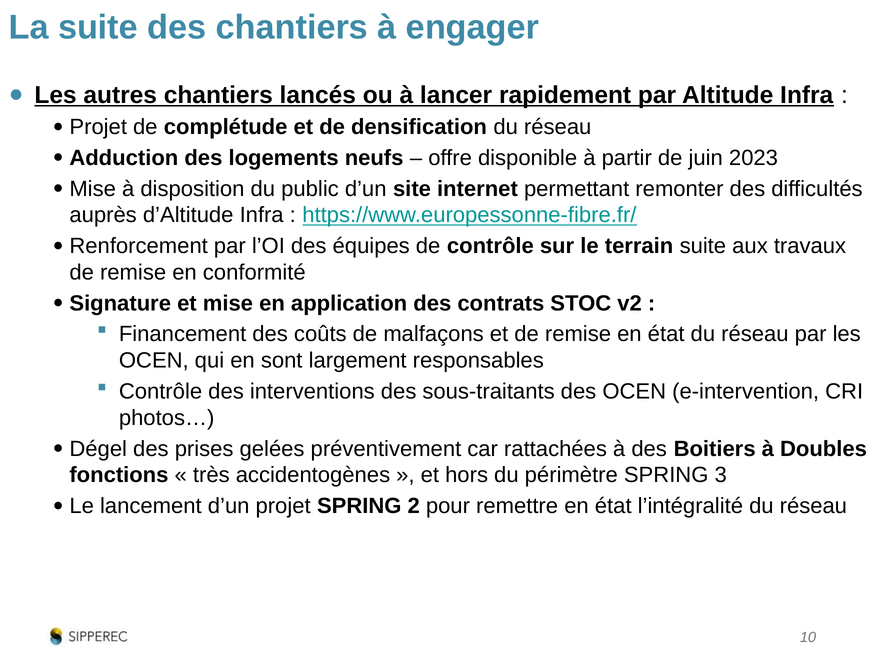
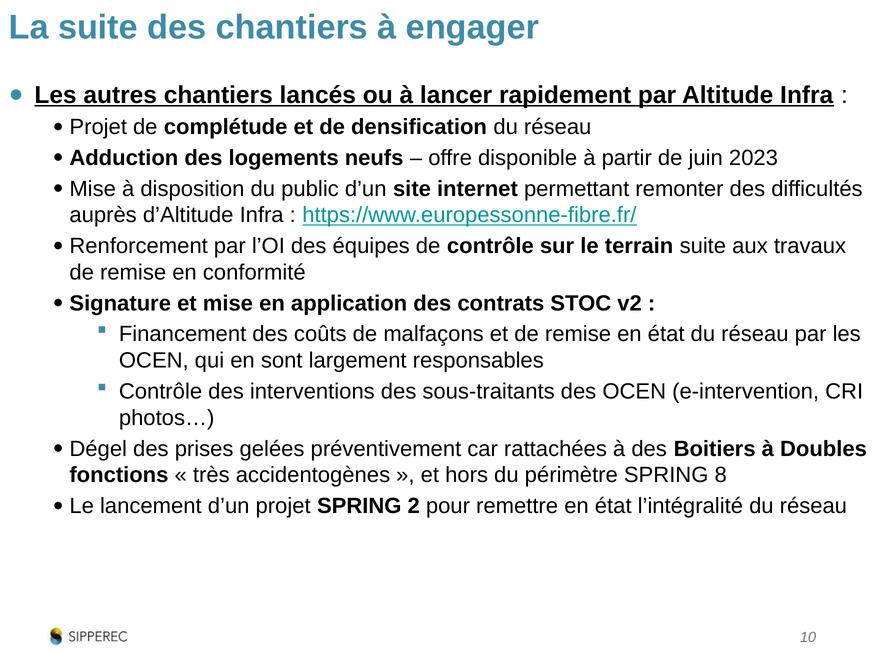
3: 3 -> 8 (721, 476)
